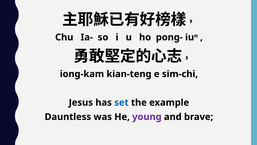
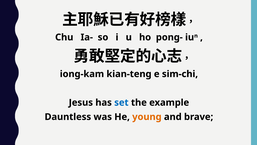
young colour: purple -> orange (147, 117)
